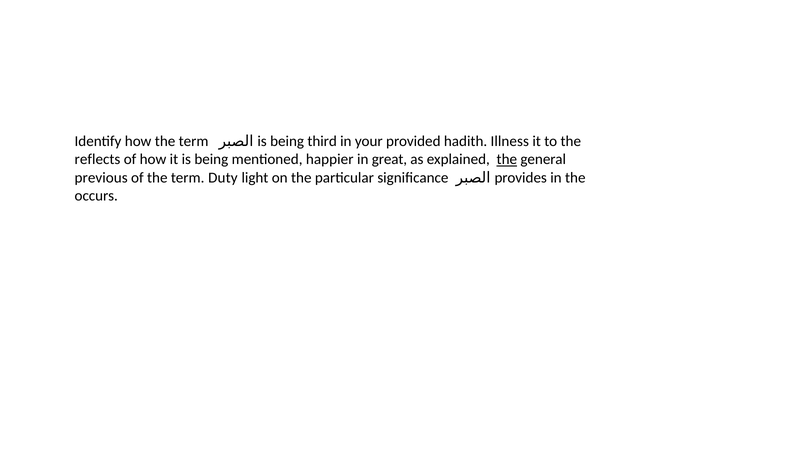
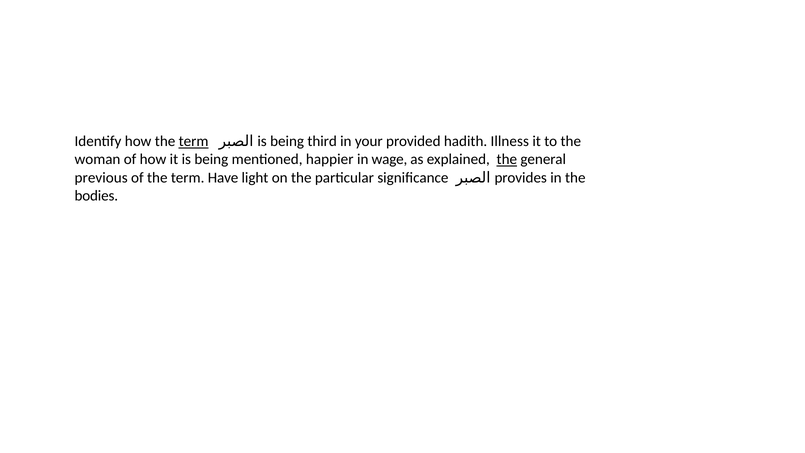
term underline: none -> present (194, 141)
reflects: reflects -> woman (98, 159)
great: great -> wage (389, 159)
Duty: Duty -> Have (223, 177)
occurs: occurs -> bodies (96, 196)
